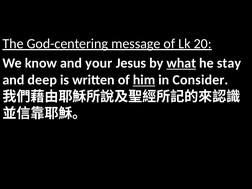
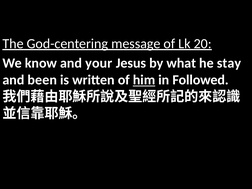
what underline: present -> none (181, 63)
deep: deep -> been (42, 80)
Consider: Consider -> Followed (201, 80)
